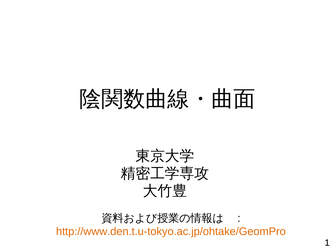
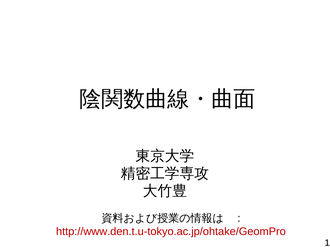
http://www.den.t.u-tokyo.ac.jp/ohtake/GeomPro colour: orange -> red (171, 232)
